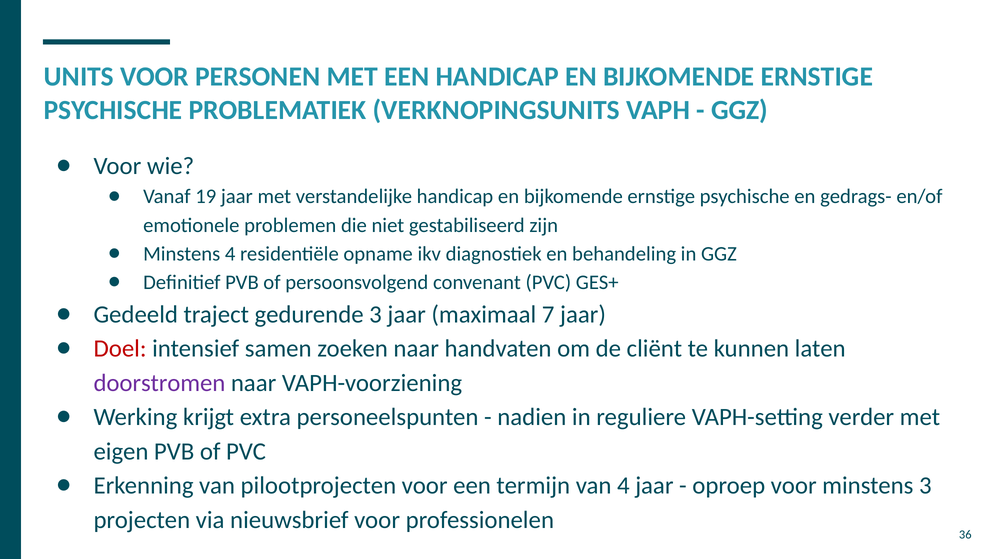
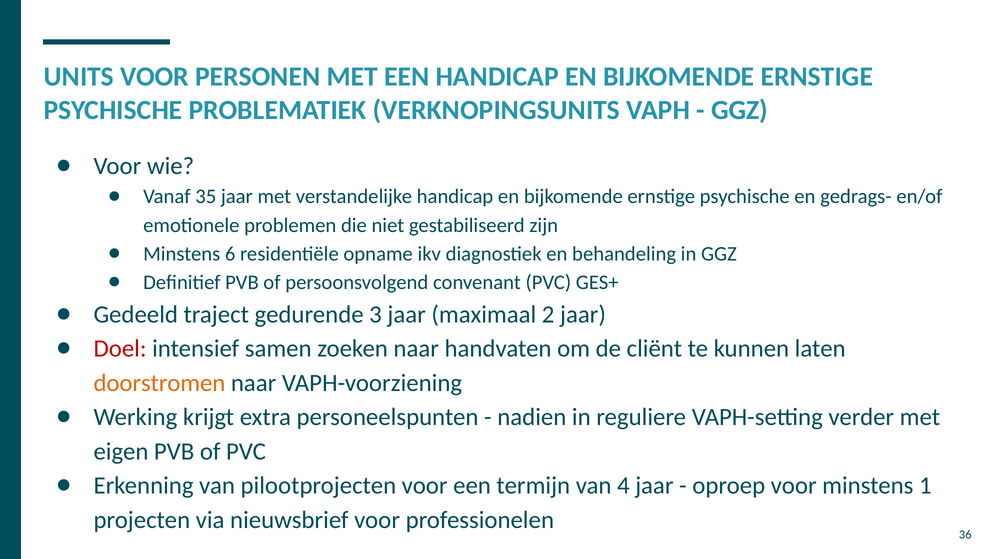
19: 19 -> 35 (206, 197)
Minstens 4: 4 -> 6 (230, 254)
7: 7 -> 2 (548, 314)
doorstromen colour: purple -> orange (159, 383)
minstens 3: 3 -> 1 (925, 486)
